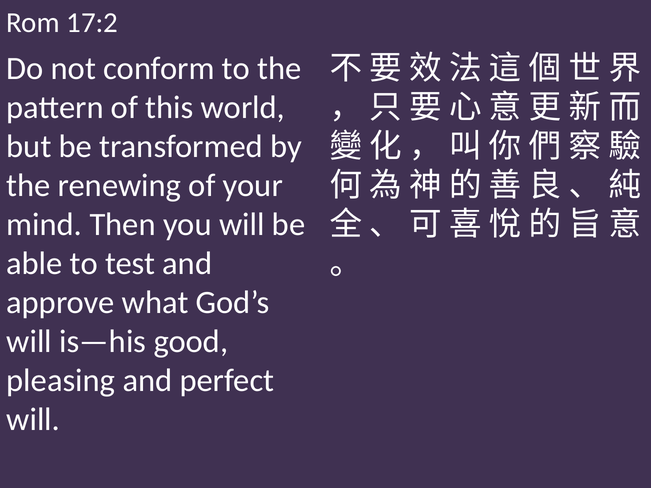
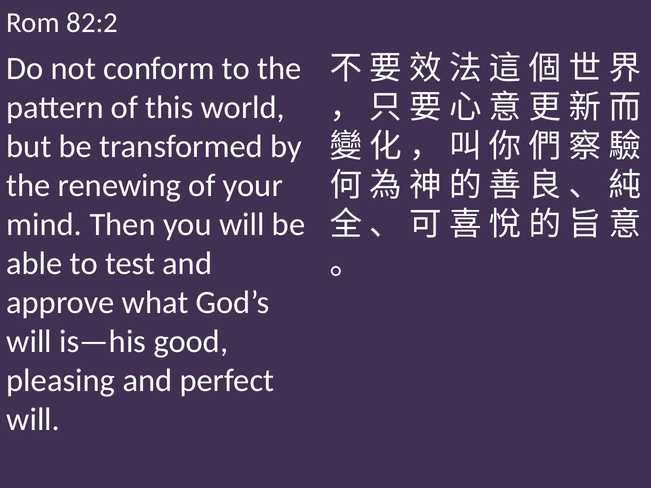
17:2: 17:2 -> 82:2 (92, 23)
